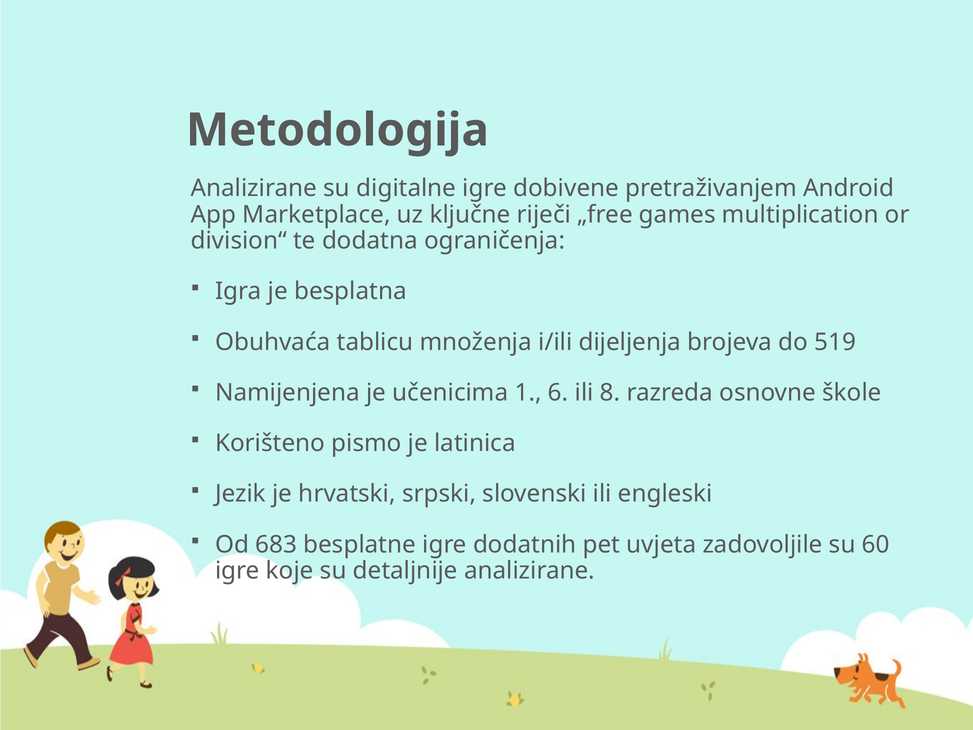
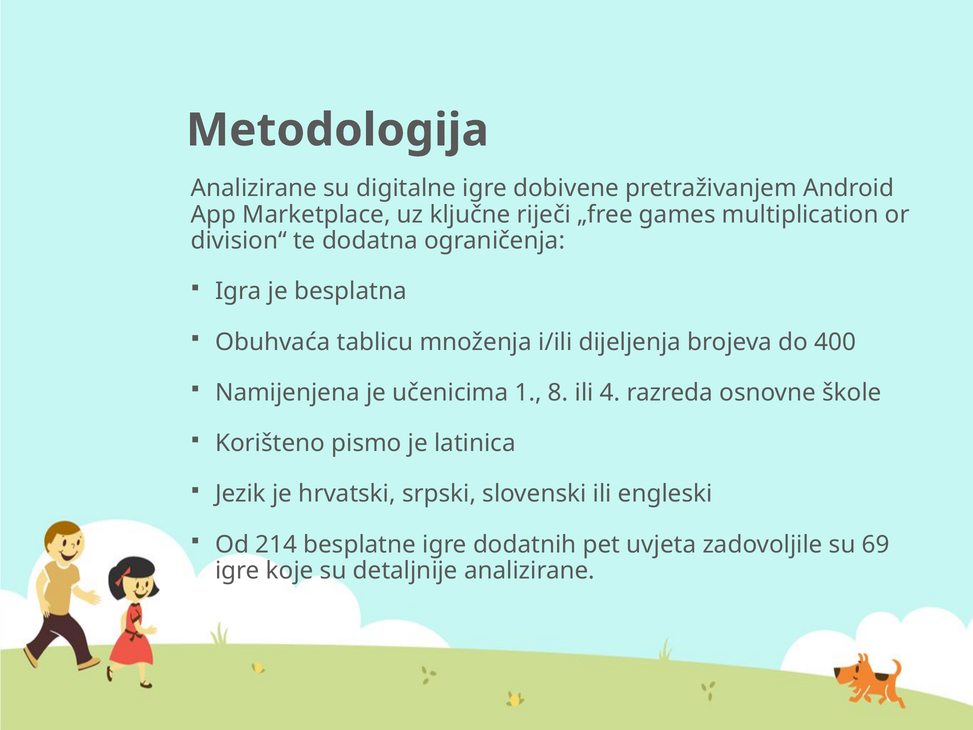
519: 519 -> 400 (835, 342)
6: 6 -> 8 (558, 393)
8: 8 -> 4 (610, 393)
683: 683 -> 214 (276, 544)
60: 60 -> 69 (876, 544)
